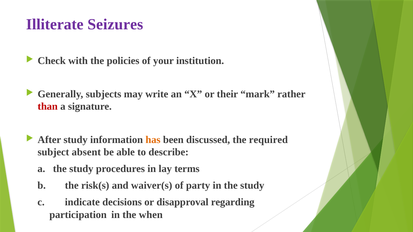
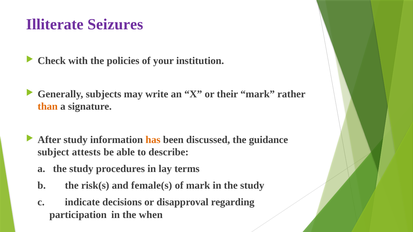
than colour: red -> orange (48, 107)
required: required -> guidance (269, 140)
absent: absent -> attests (86, 152)
waiver(s: waiver(s -> female(s (152, 186)
of party: party -> mark (198, 186)
